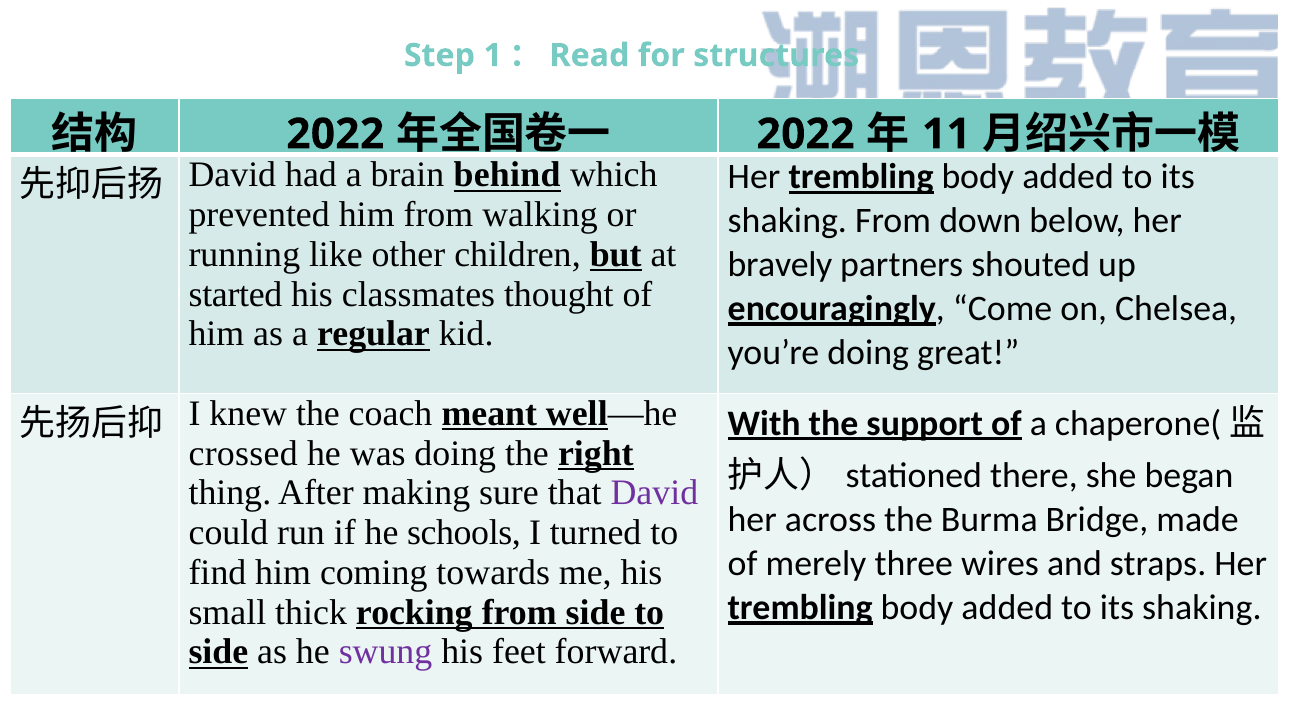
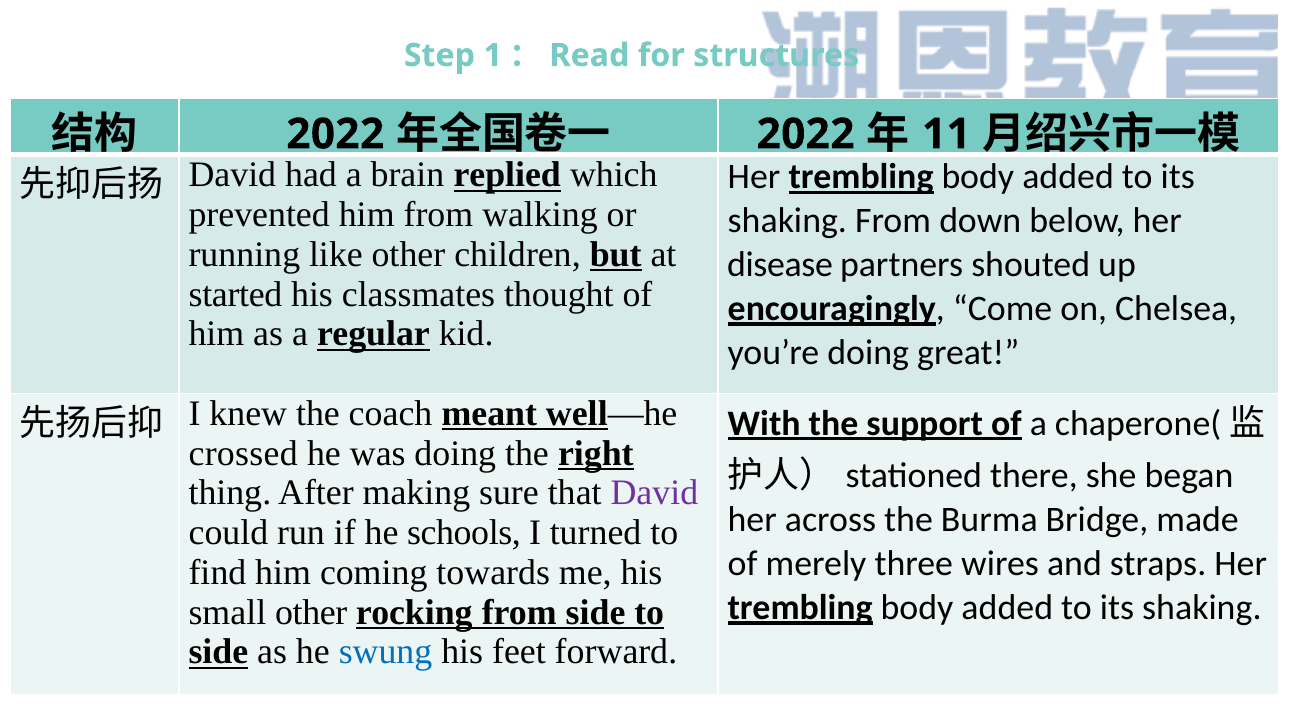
behind: behind -> replied (507, 175)
bravely: bravely -> disease (780, 265)
small thick: thick -> other (311, 612)
swung colour: purple -> blue (386, 652)
